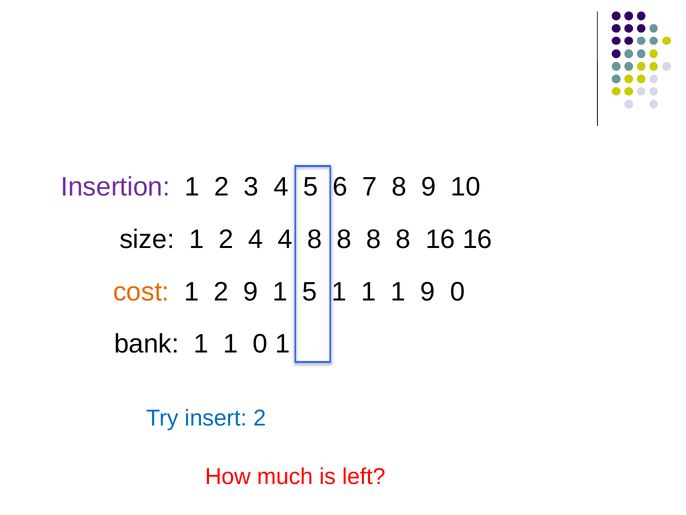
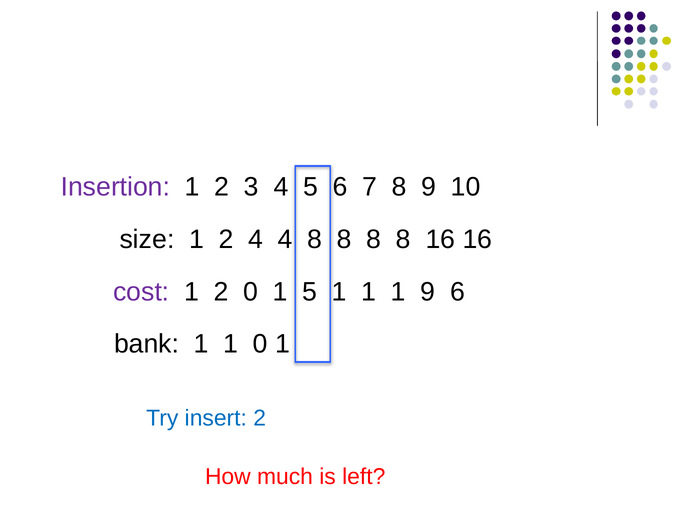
cost colour: orange -> purple (141, 291)
2 9: 9 -> 0 (251, 291)
9 0: 0 -> 6 (457, 291)
